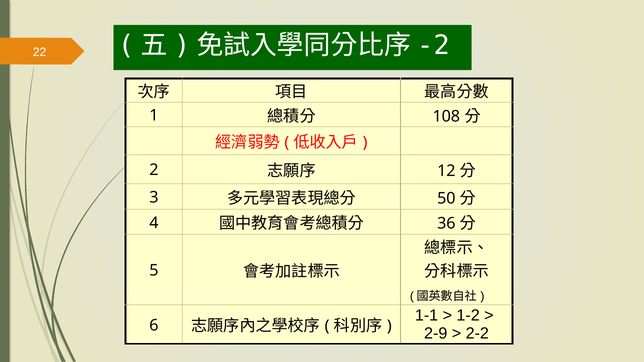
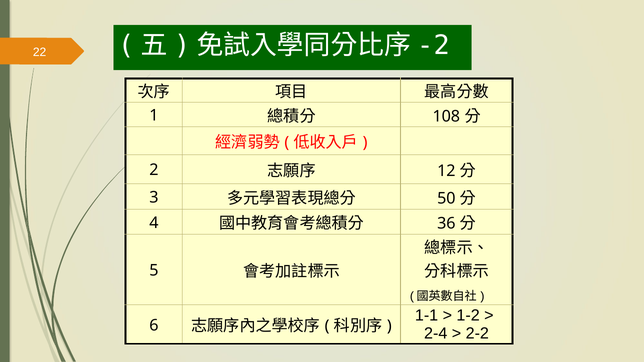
2-9: 2-9 -> 2-4 (436, 334)
